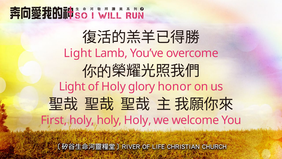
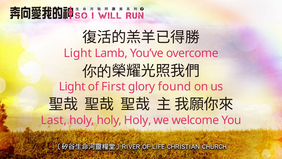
of Holy: Holy -> First (113, 86)
honor: honor -> found (175, 86)
First: First -> Last (54, 120)
